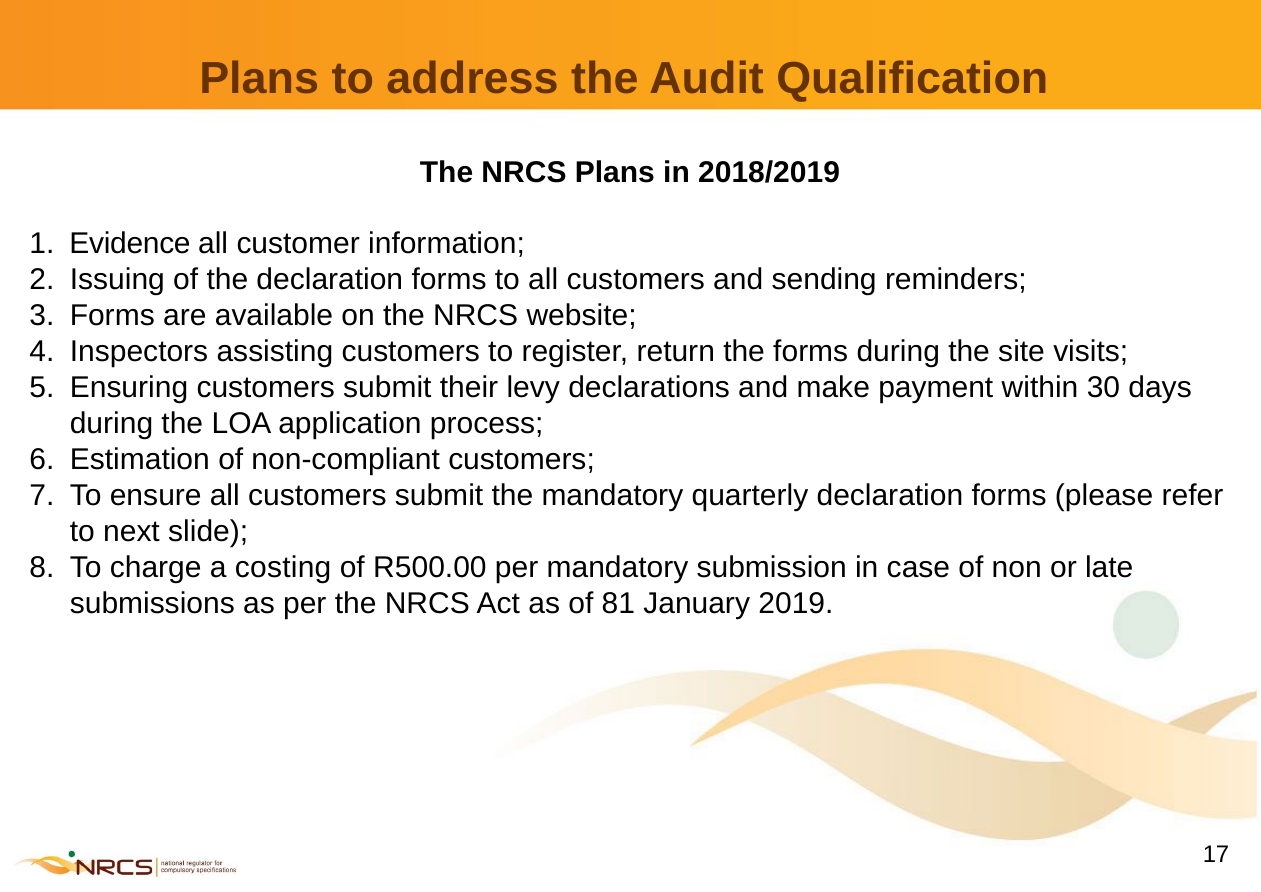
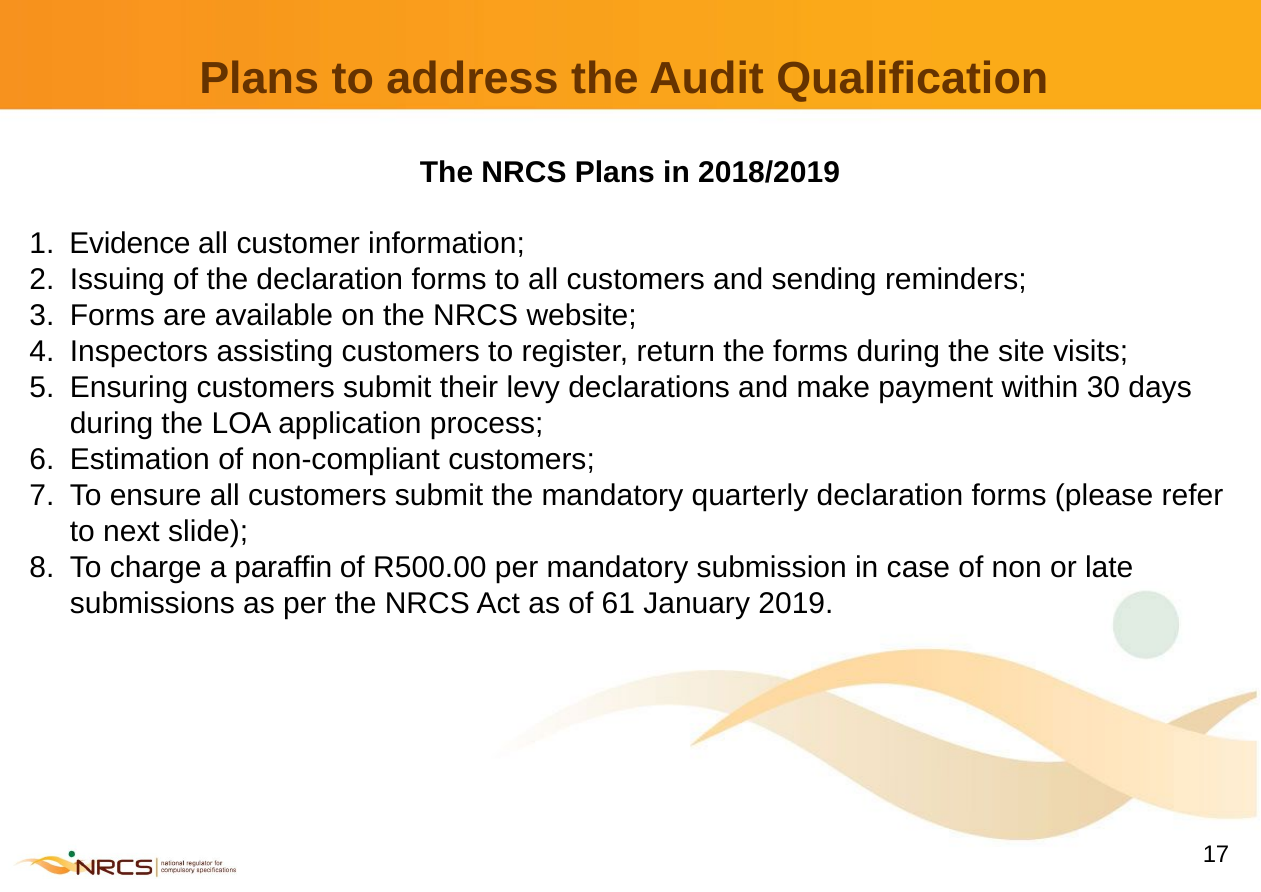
costing: costing -> paraffin (283, 568)
81: 81 -> 61 (618, 604)
